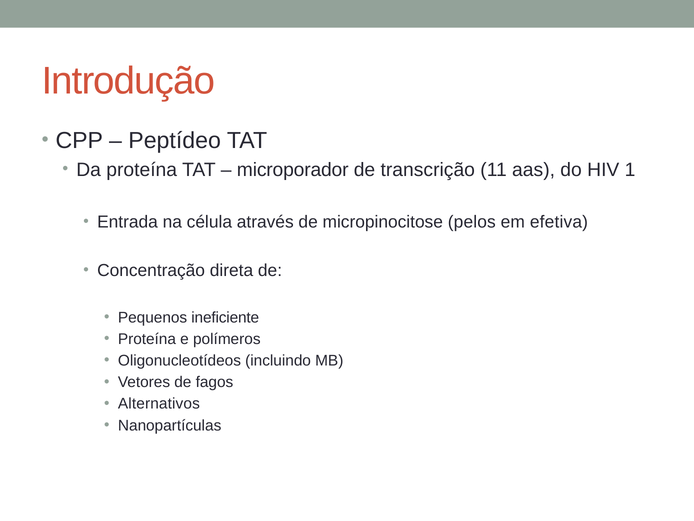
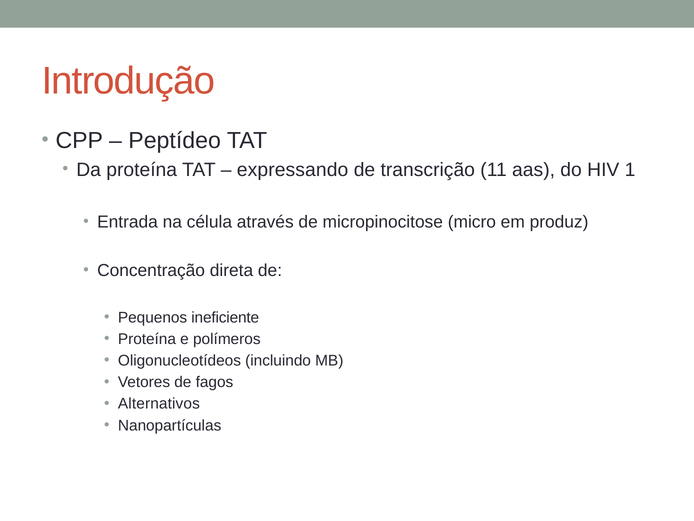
microporador: microporador -> expressando (293, 169)
pelos: pelos -> micro (472, 222)
efetiva: efetiva -> produz (559, 222)
